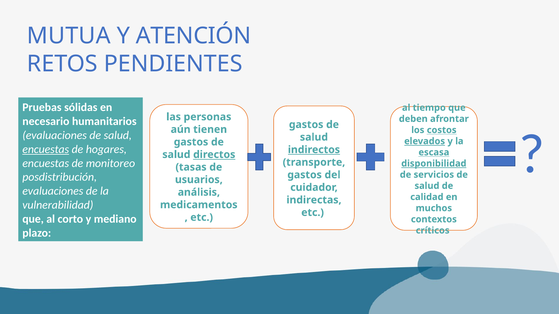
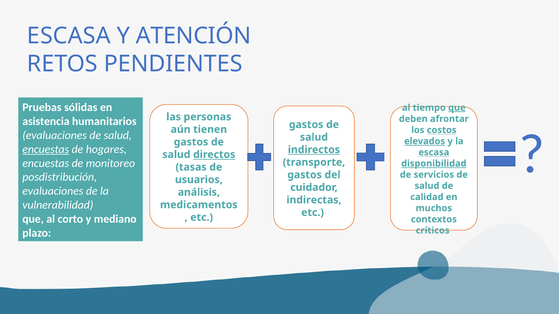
MUTUA: MUTUA -> ESCASA (69, 36)
que underline: none -> present (457, 108)
necesario: necesario -> asistencia (46, 121)
